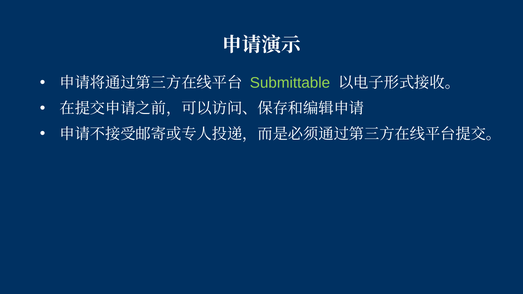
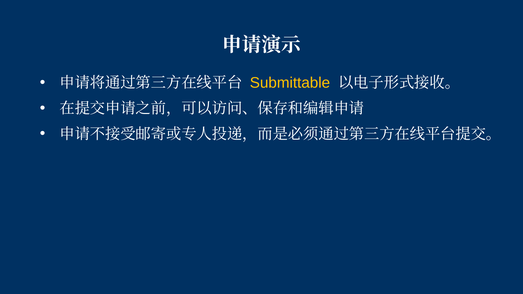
Submittable colour: light green -> yellow (290, 83)
